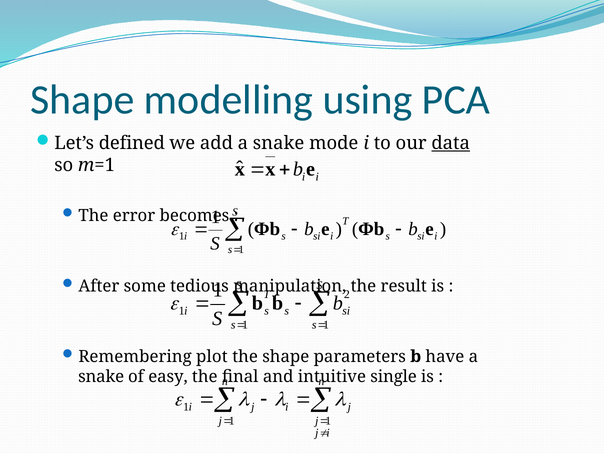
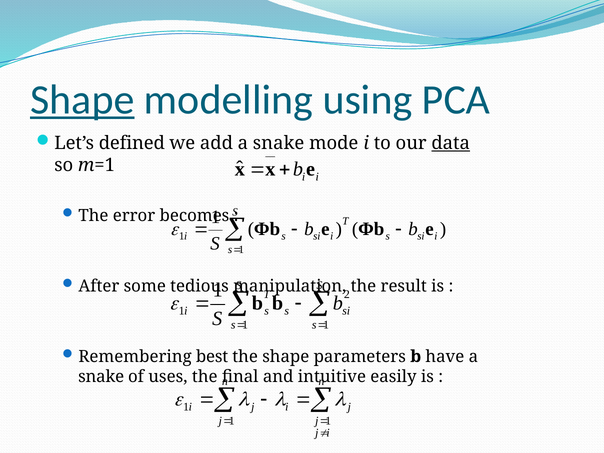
Shape underline: none -> present (82, 100)
plot: plot -> best (212, 357)
easy: easy -> uses (168, 377)
single: single -> easily (393, 377)
